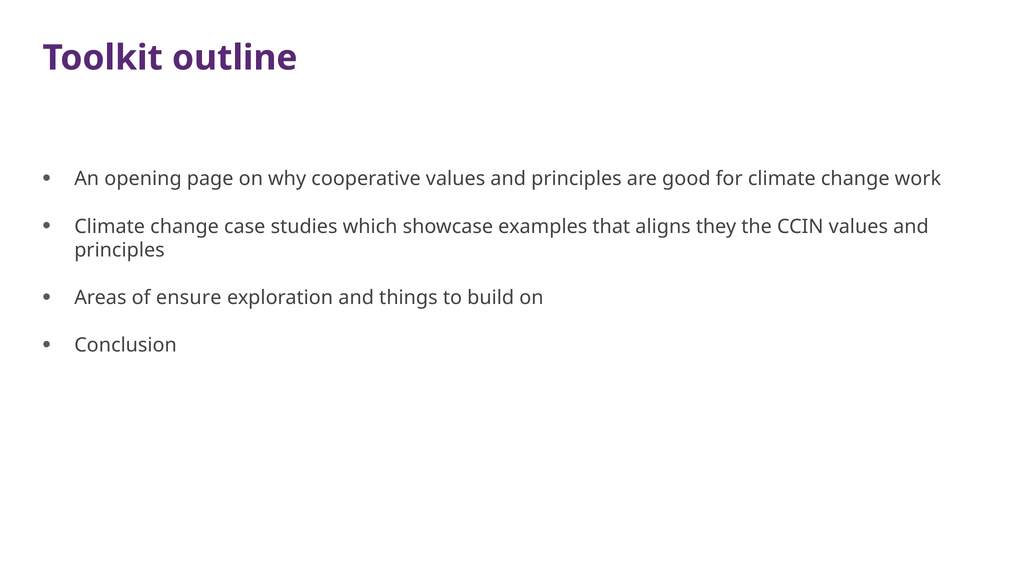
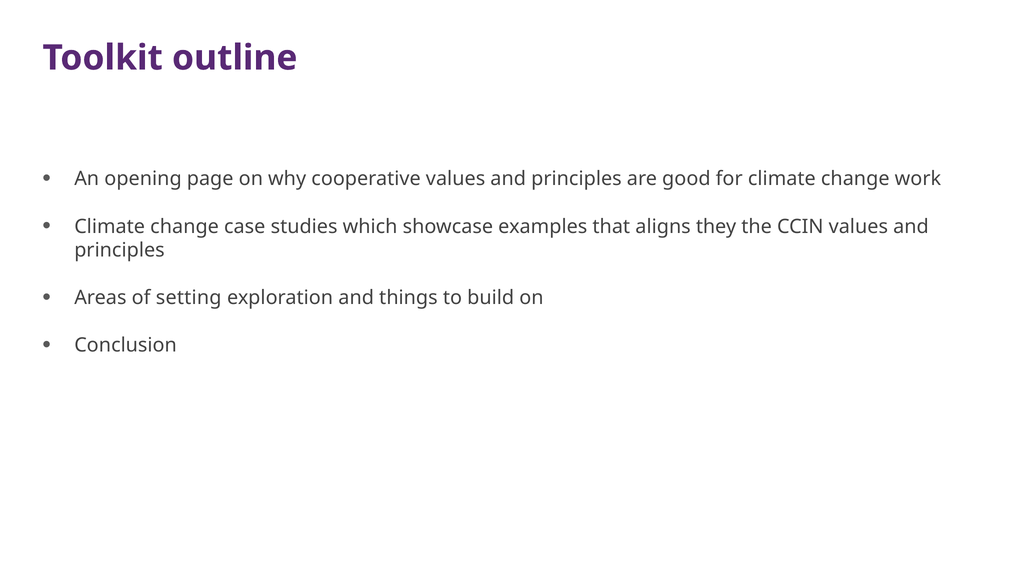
ensure: ensure -> setting (189, 298)
